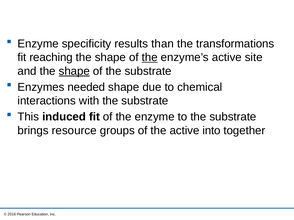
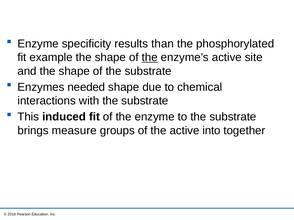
transformations: transformations -> phosphorylated (235, 44)
reaching: reaching -> example (51, 58)
shape underline: present -> none (74, 71)
resource: resource -> measure (74, 131)
